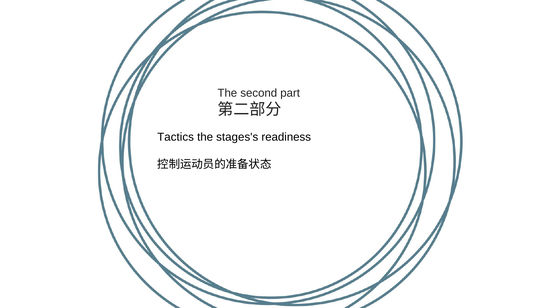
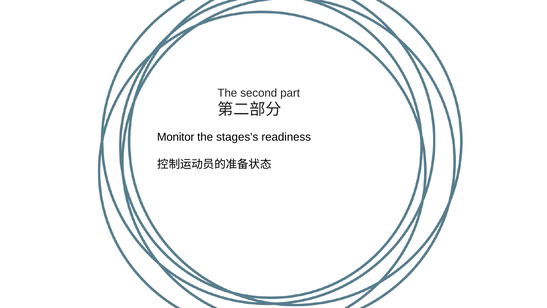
Tactics: Tactics -> Monitor (176, 137)
